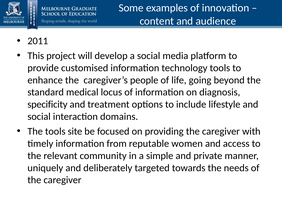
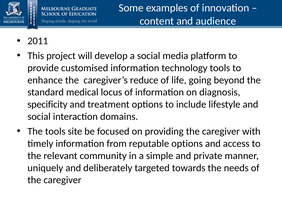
people: people -> reduce (144, 80)
reputable women: women -> options (187, 144)
